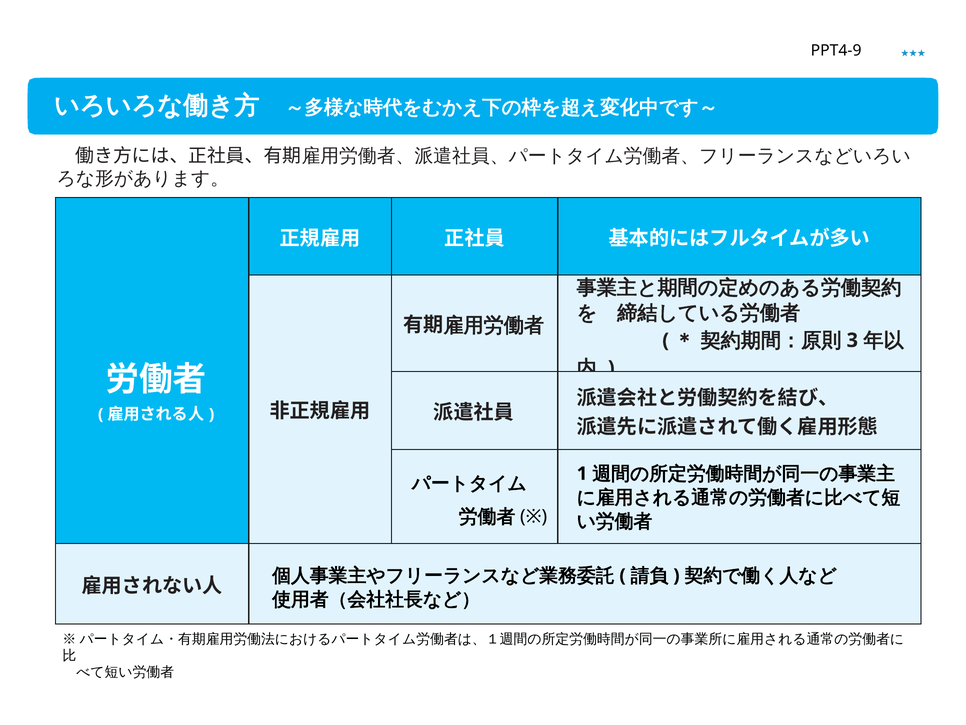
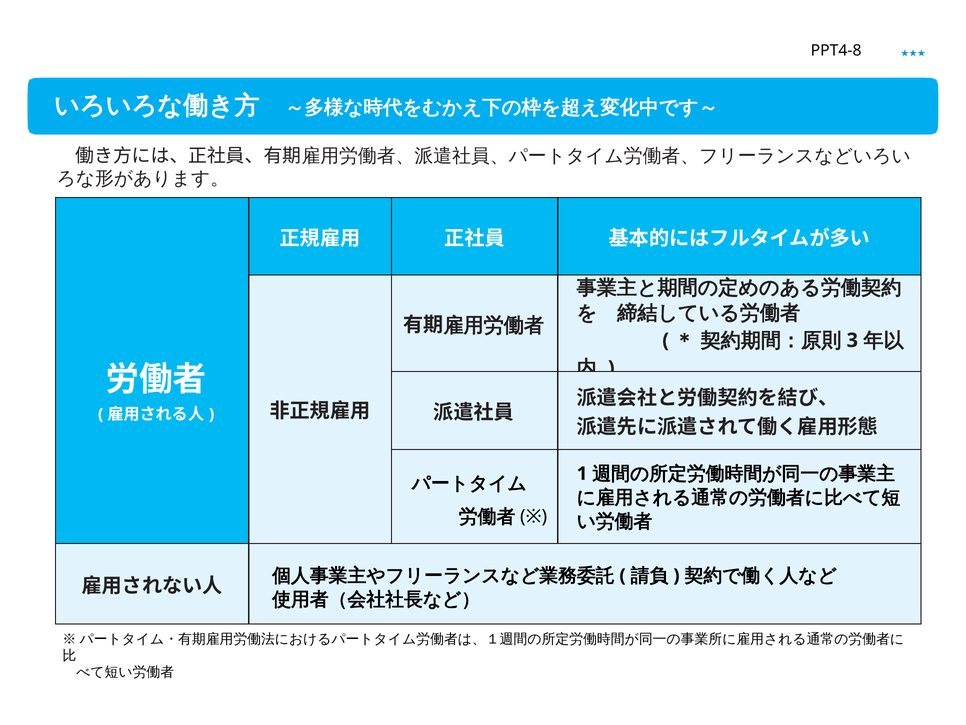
PPT4-9: PPT4-9 -> PPT4-8 (836, 50)
